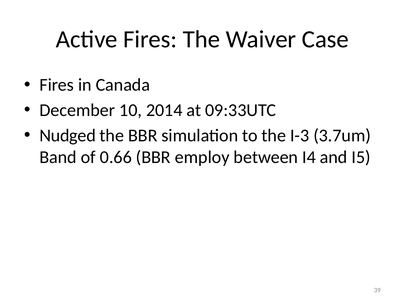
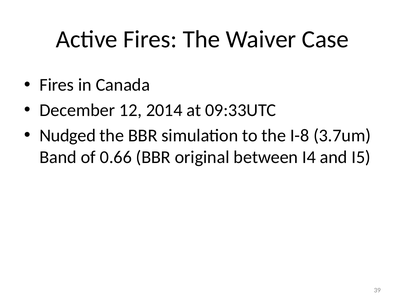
10: 10 -> 12 (131, 110)
I-3: I-3 -> I-8 (300, 135)
employ: employ -> original (202, 157)
